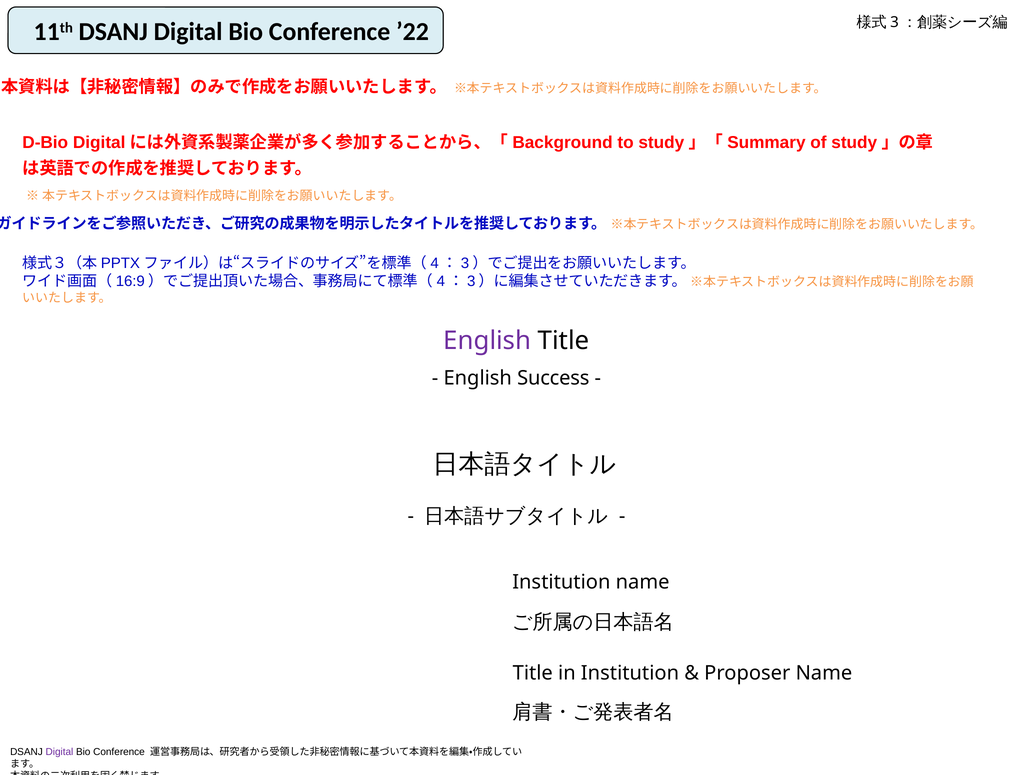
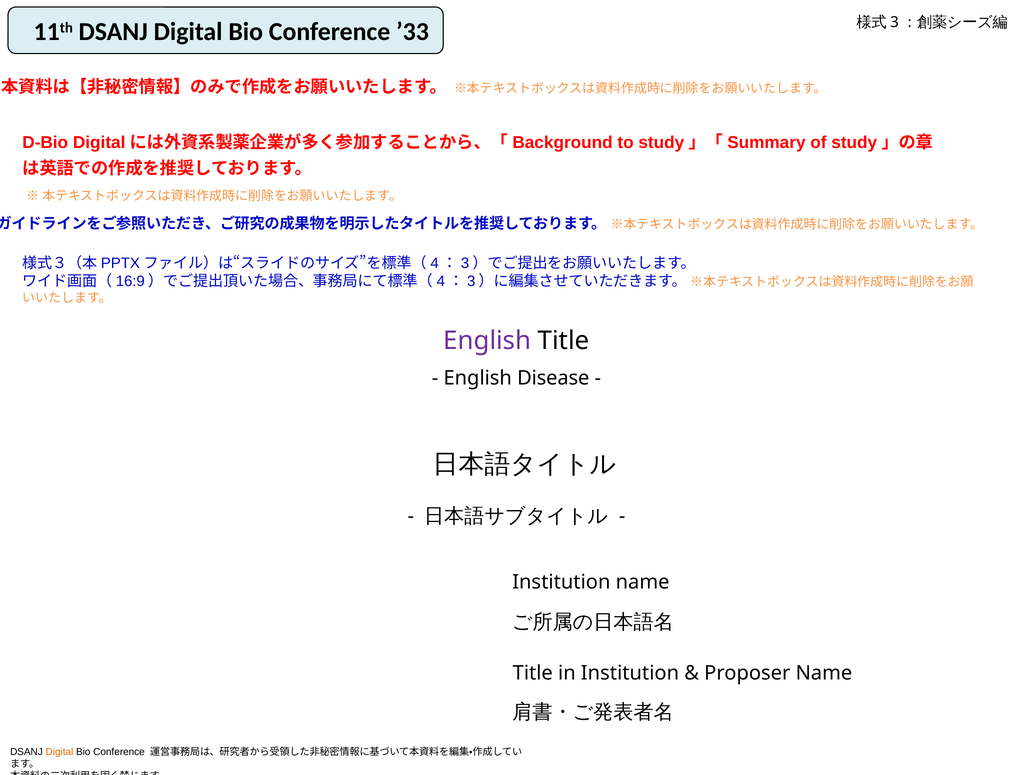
’22: ’22 -> ’33 (412, 32)
Success: Success -> Disease (553, 378)
Digital colour: purple -> orange (59, 752)
